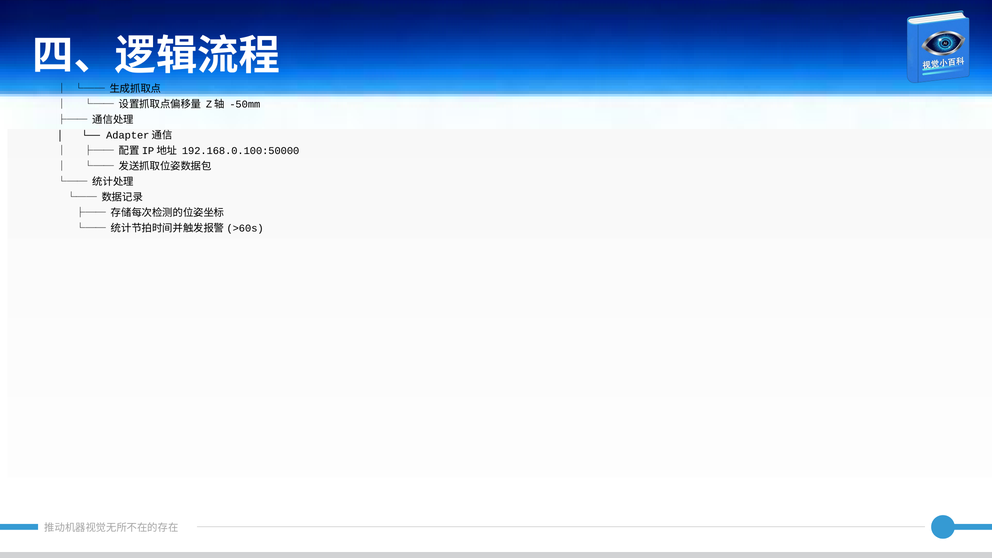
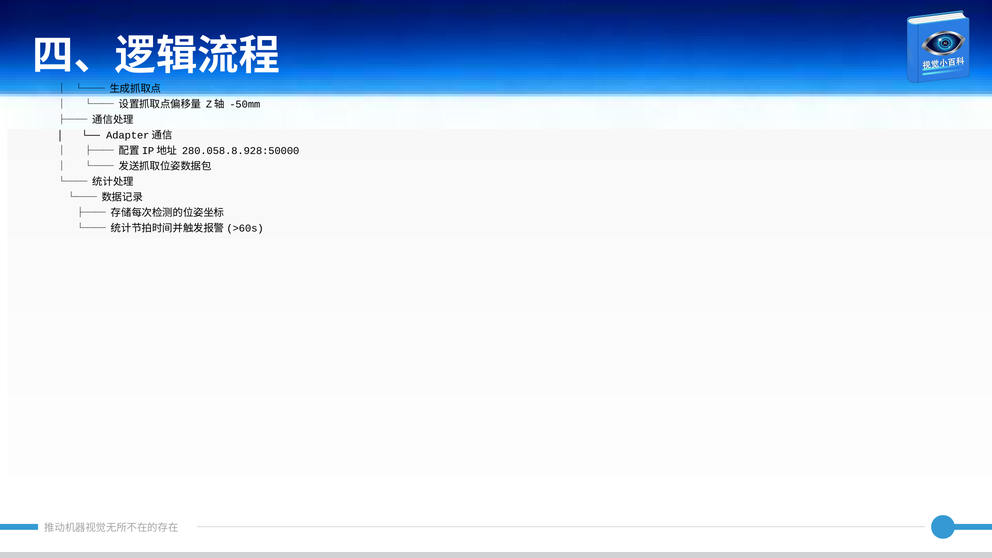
192.168.0.100:50000: 192.168.0.100:50000 -> 280.058.8.928:50000 (241, 151)
